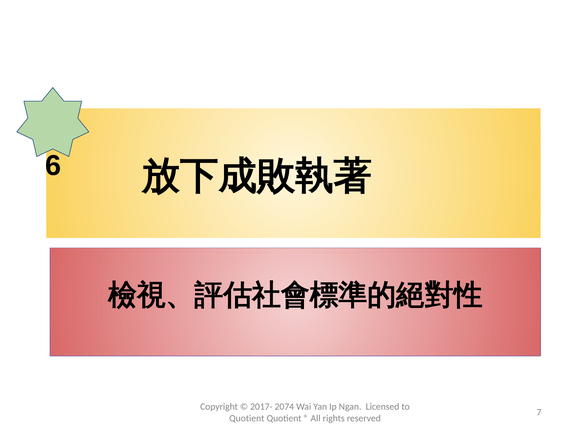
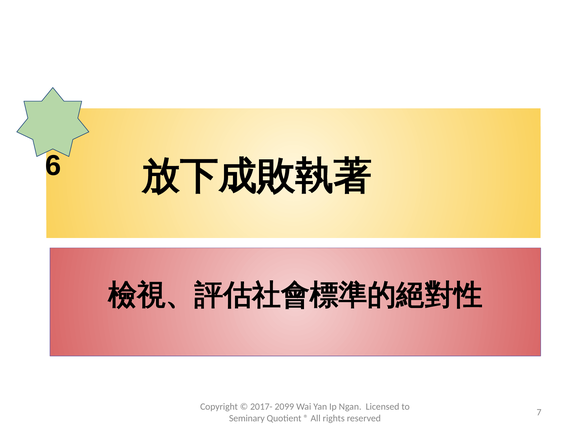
2074: 2074 -> 2099 (284, 407)
Quotient: Quotient -> Seminary (247, 418)
